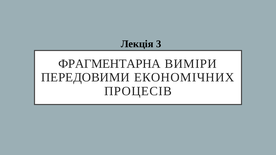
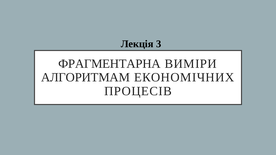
ПЕРЕДОВИМИ: ПЕРЕДОВИМИ -> АЛГОРИТМАМ (85, 78)
